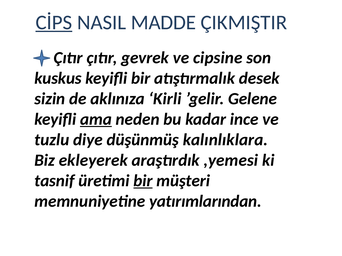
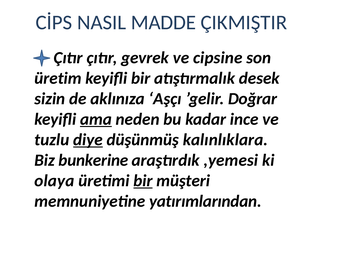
CİPS underline: present -> none (54, 23)
kuskus: kuskus -> üretim (58, 78)
Kirli: Kirli -> Aşçı (165, 99)
Gelene: Gelene -> Doğrar (253, 99)
diye underline: none -> present (88, 140)
ekleyerek: ekleyerek -> bunkerine (93, 161)
tasnif: tasnif -> olaya (54, 181)
